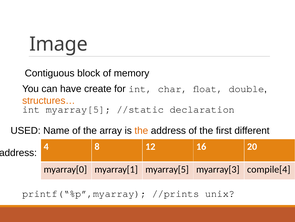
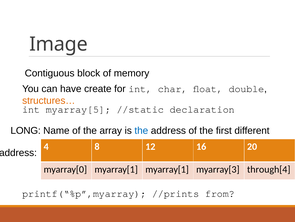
USED: USED -> LONG (26, 130)
the colour: orange -> blue (141, 130)
myarray[1 myarray[5: myarray[5 -> myarray[1 (167, 169)
compile[4: compile[4 -> through[4 (269, 169)
unix: unix -> from (220, 193)
